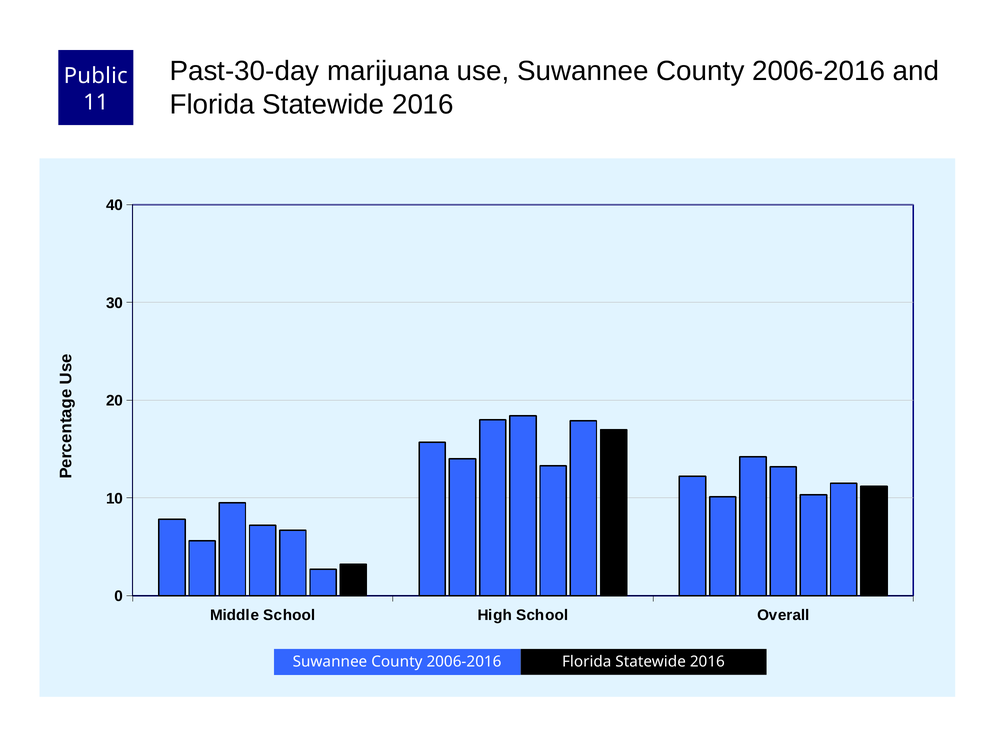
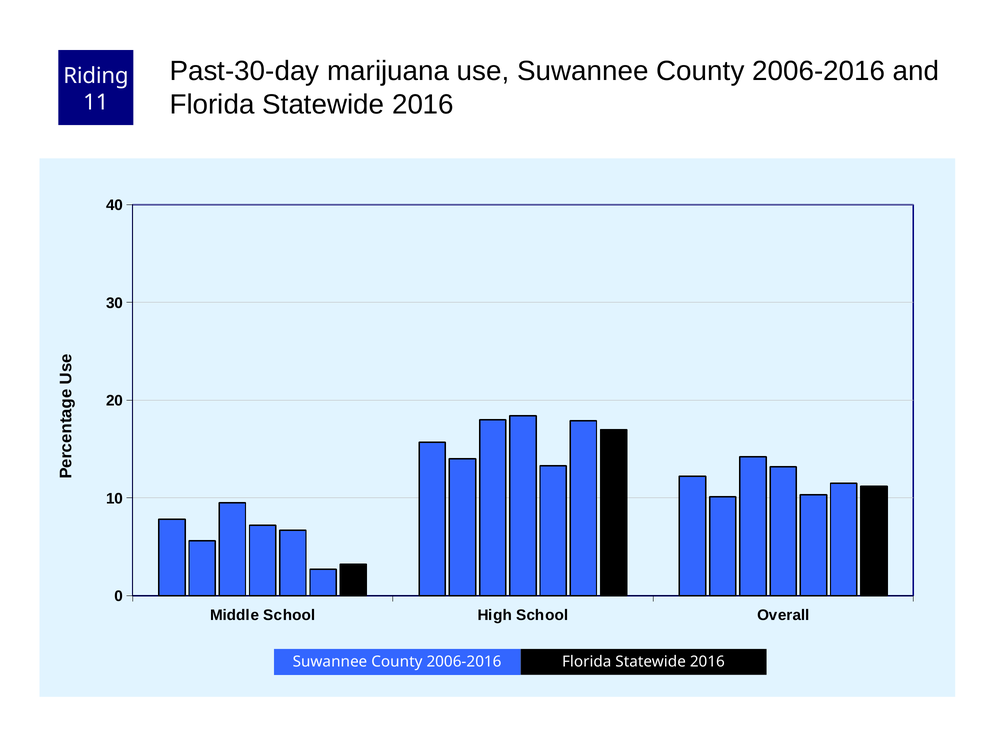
Public: Public -> Riding (96, 76)
